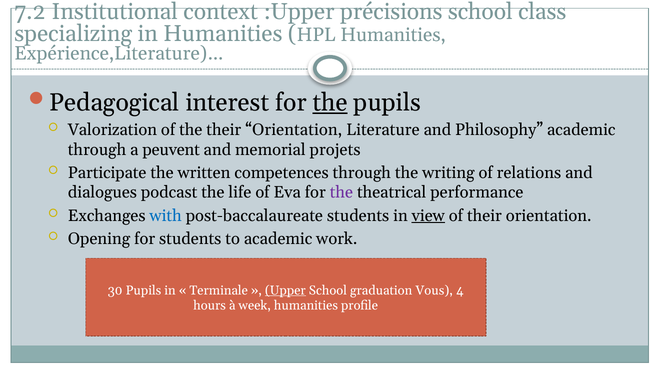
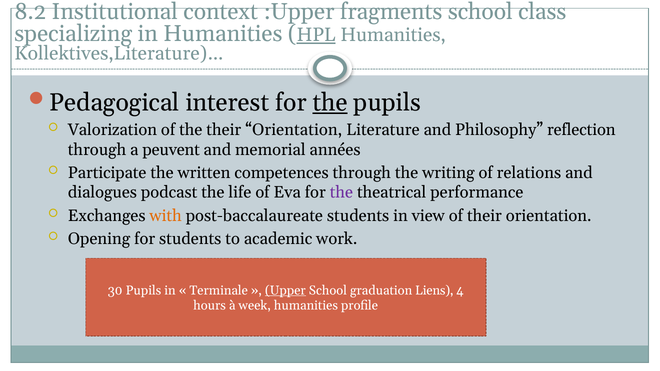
7.2: 7.2 -> 8.2 (30, 12)
précisions: précisions -> fragments (391, 12)
HPL underline: none -> present (316, 35)
Expérience,Literature)…: Expérience,Literature)… -> Kollektives,Literature)… (118, 54)
Philosophy academic: academic -> reflection (581, 130)
projets: projets -> années (335, 150)
with colour: blue -> orange (166, 216)
view underline: present -> none (428, 216)
Vous: Vous -> Liens (434, 291)
